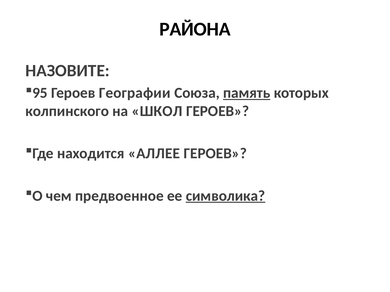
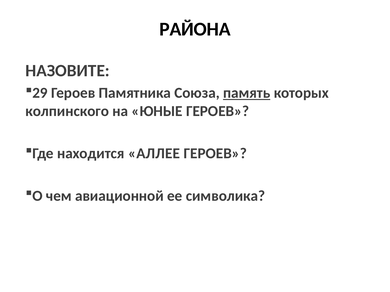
95: 95 -> 29 (40, 93)
Географии: Географии -> Памятника (135, 93)
ШКОЛ: ШКОЛ -> ЮНЫЕ (157, 111)
предвоенное: предвоенное -> авиационной (119, 196)
символика underline: present -> none (225, 196)
